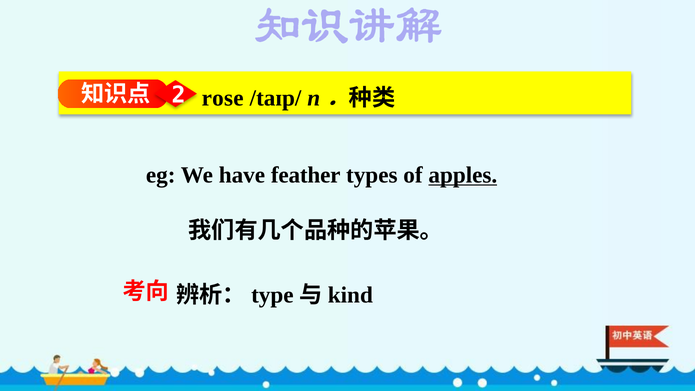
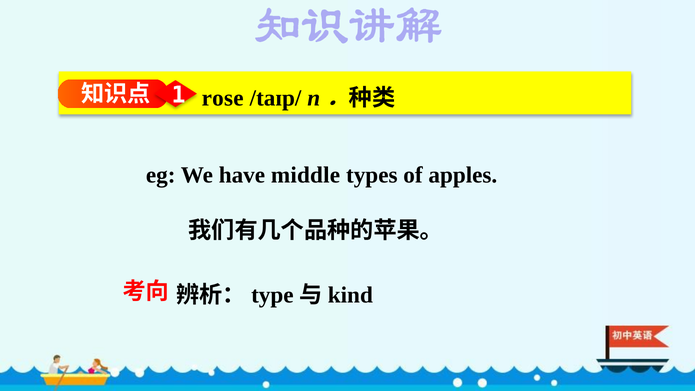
2: 2 -> 1 (179, 95)
feather: feather -> middle (306, 175)
apples underline: present -> none (463, 175)
